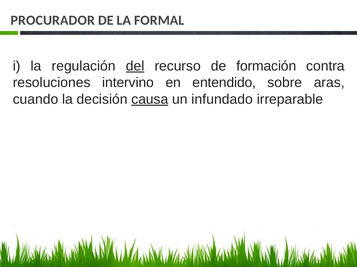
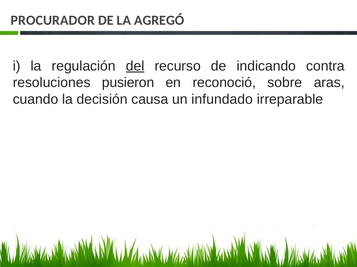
FORMAL: FORMAL -> AGREGÓ (159, 20)
formación: formación -> indicando (266, 66)
intervino: intervino -> pusieron (128, 83)
entendido: entendido -> reconoció (224, 83)
causa underline: present -> none (150, 100)
